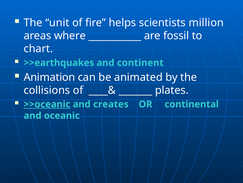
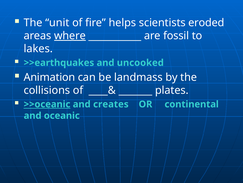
million: million -> eroded (206, 23)
where underline: none -> present (70, 36)
chart: chart -> lakes (38, 49)
continent: continent -> uncooked (140, 63)
animated: animated -> landmass (138, 77)
